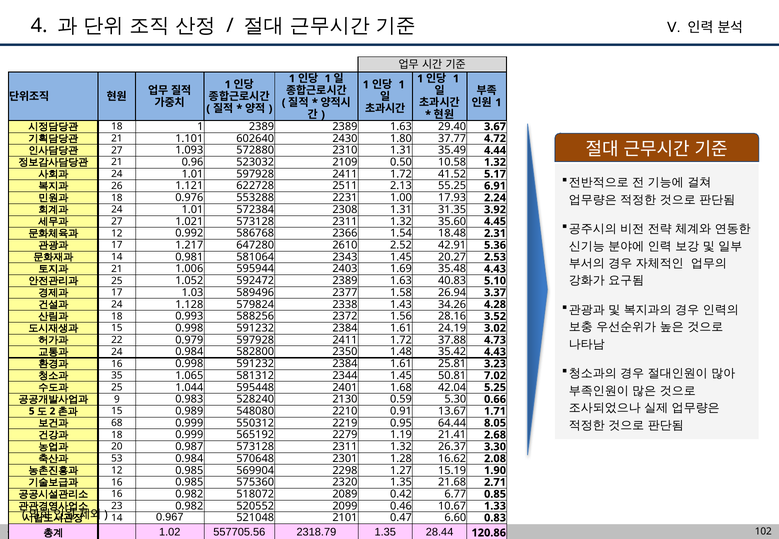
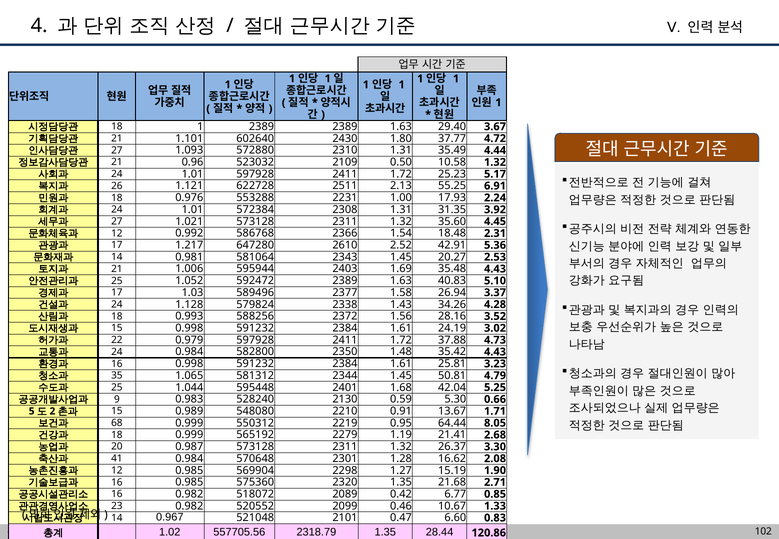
41.52: 41.52 -> 25.23 (452, 174)
7.02: 7.02 -> 4.79 (495, 376)
53: 53 -> 41 (117, 459)
